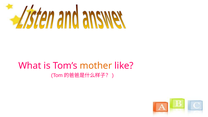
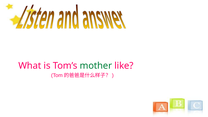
mother colour: orange -> green (96, 66)
